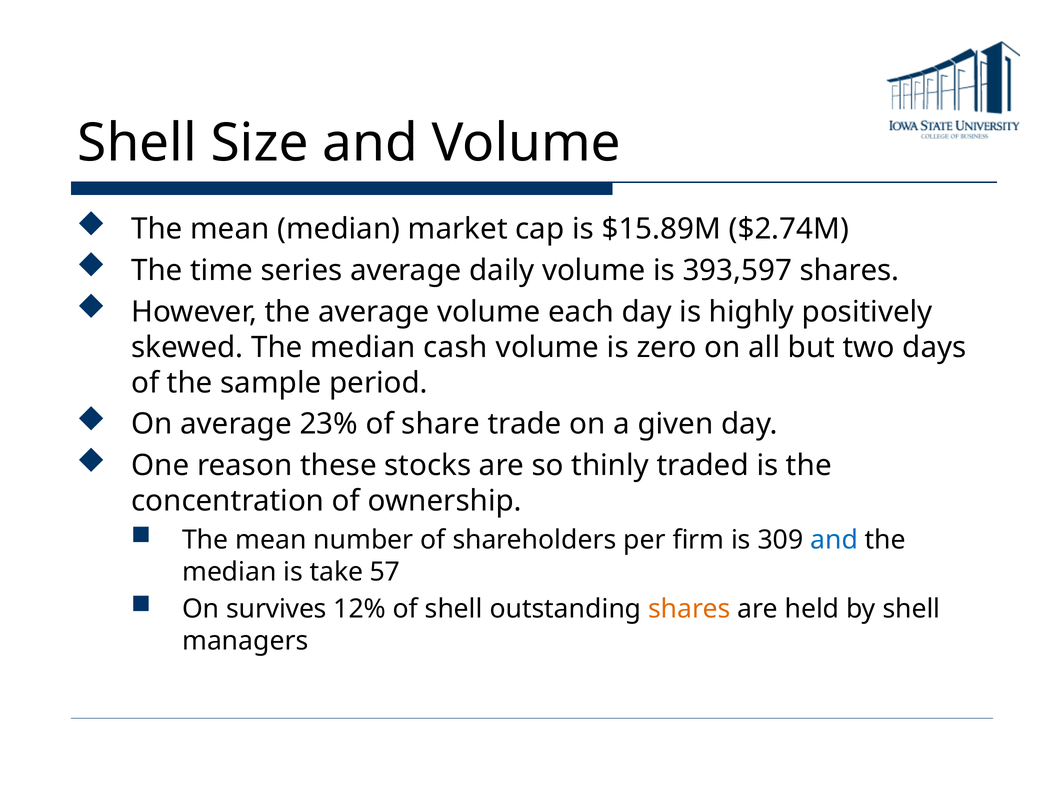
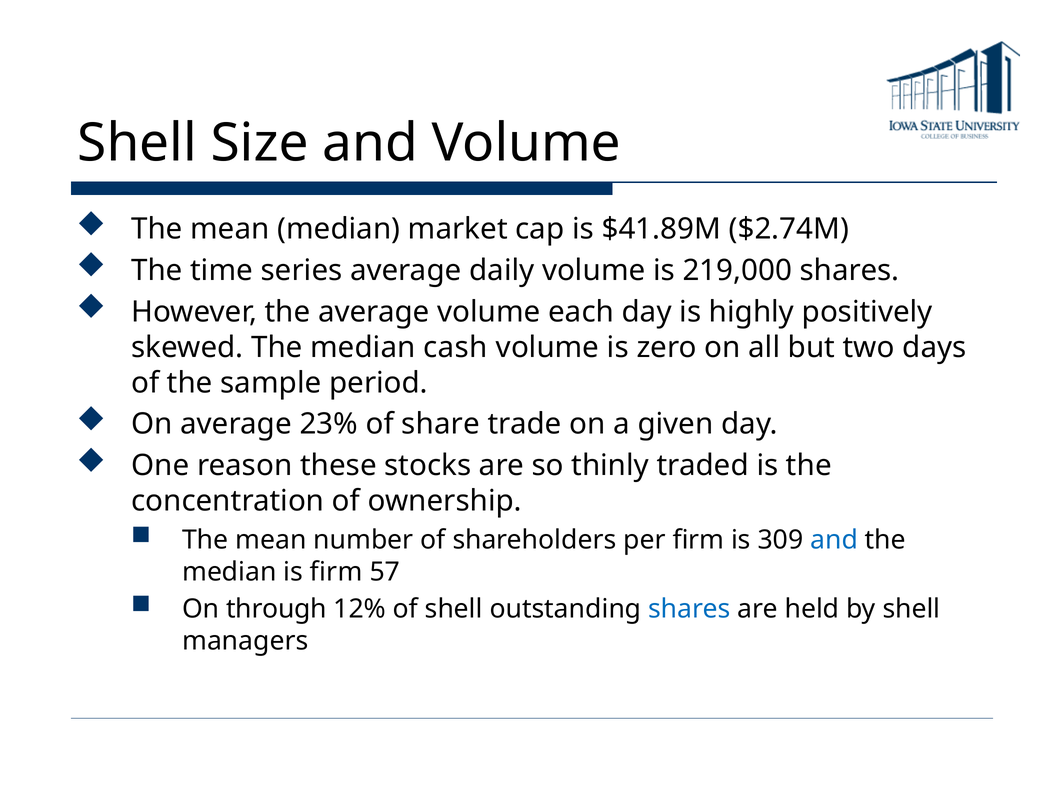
$15.89M: $15.89M -> $41.89M (661, 229)
393,597: 393,597 -> 219,000 (737, 270)
is take: take -> firm (336, 572)
survives: survives -> through (276, 609)
shares colour: orange -> blue (689, 609)
